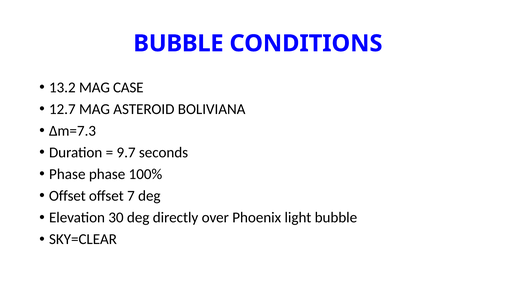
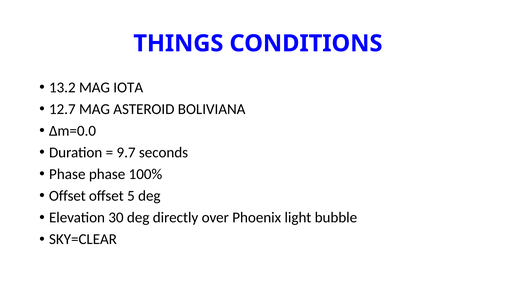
BUBBLE: BUBBLE -> THINGS (178, 43)
CASE: CASE -> IOTA (128, 87)
Δm=7.3: Δm=7.3 -> Δm=0.0 (73, 131)
7: 7 -> 5 (131, 195)
